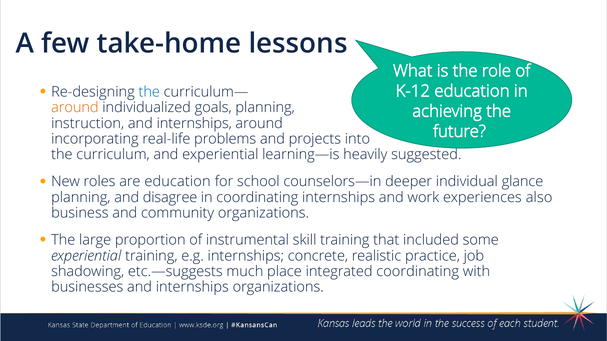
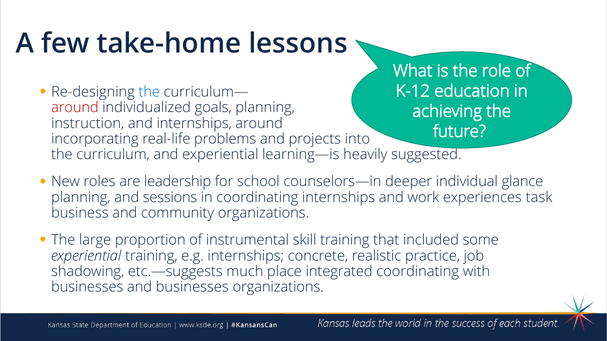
around colour: orange -> red (75, 108)
are education: education -> leadership (178, 182)
disagree: disagree -> sessions (170, 198)
also: also -> task (539, 198)
businesses and internships: internships -> businesses (192, 287)
